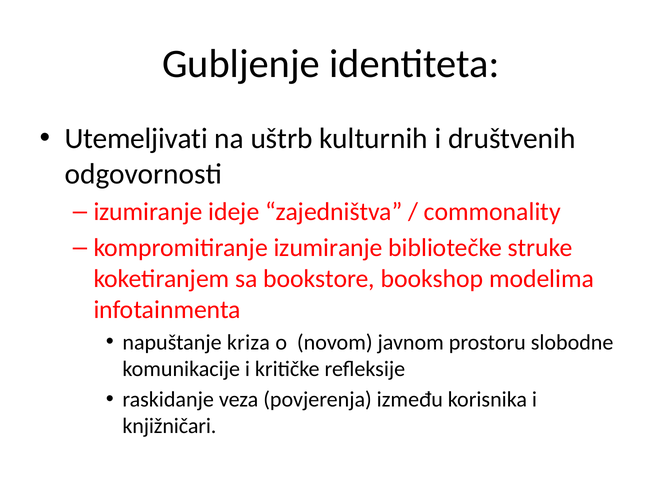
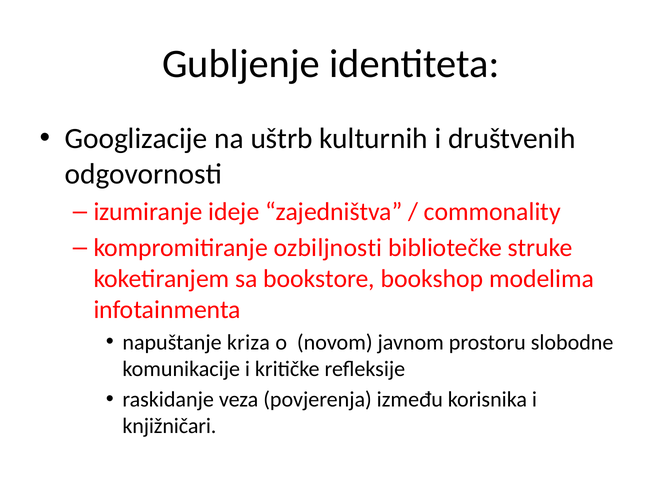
Utemeljivati: Utemeljivati -> Googlizacije (136, 139)
kompromitiranje izumiranje: izumiranje -> ozbiljnosti (328, 248)
